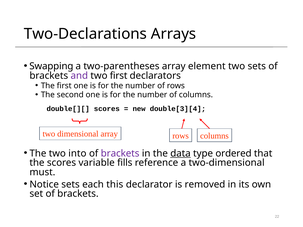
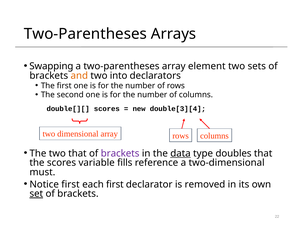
Two-Declarations: Two-Declarations -> Two-Parentheses (85, 34)
and colour: purple -> orange (79, 76)
two first: first -> into (119, 76)
two into: into -> that (77, 154)
ordered: ordered -> doubles (233, 154)
Notice sets: sets -> first (70, 185)
each this: this -> first (115, 185)
set underline: none -> present (36, 194)
